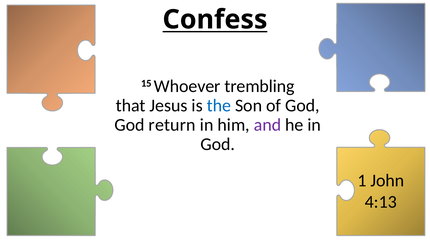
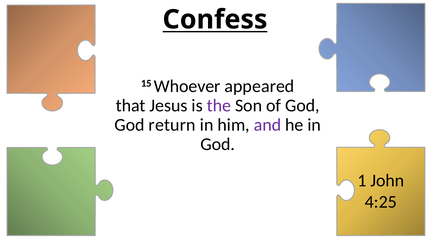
trembling: trembling -> appeared (259, 86)
the colour: blue -> purple (219, 105)
4:13: 4:13 -> 4:25 (381, 202)
